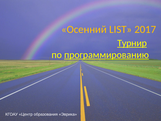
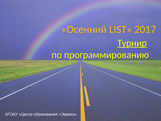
программированию underline: present -> none (107, 55)
